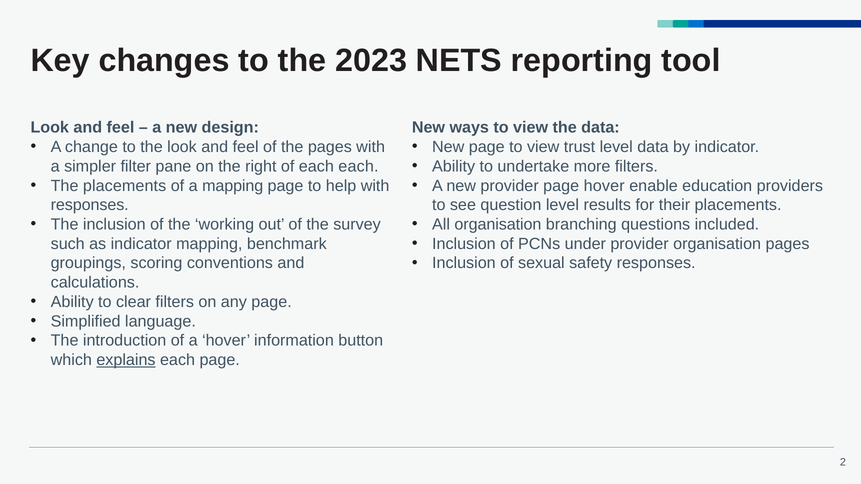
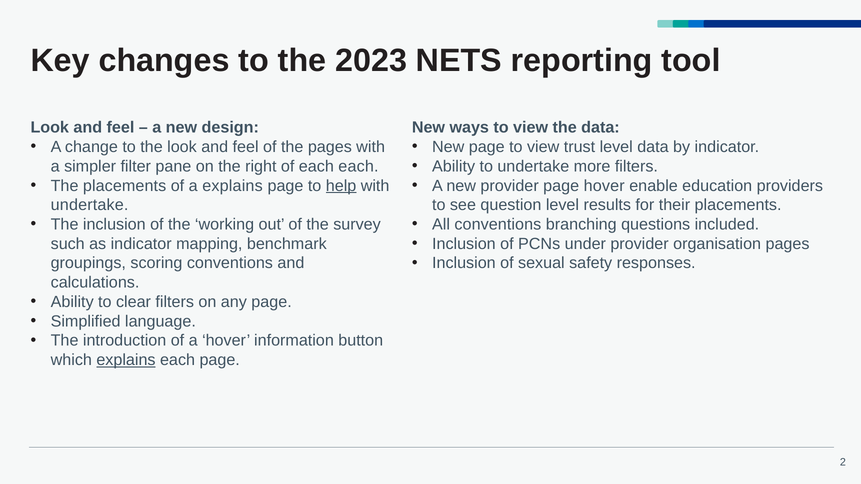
a mapping: mapping -> explains (233, 186)
help underline: none -> present (341, 186)
responses: responses -> undertake (90, 205)
All organisation: organisation -> conventions (498, 225)
